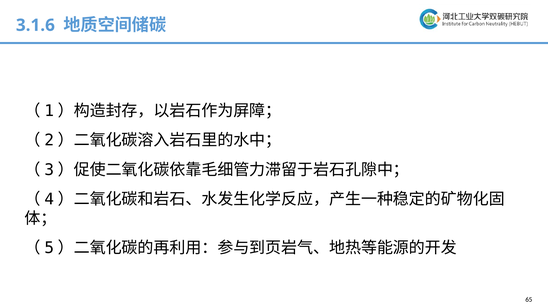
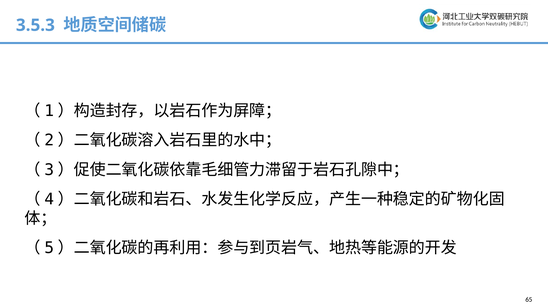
3.1.6: 3.1.6 -> 3.5.3 (35, 25)
